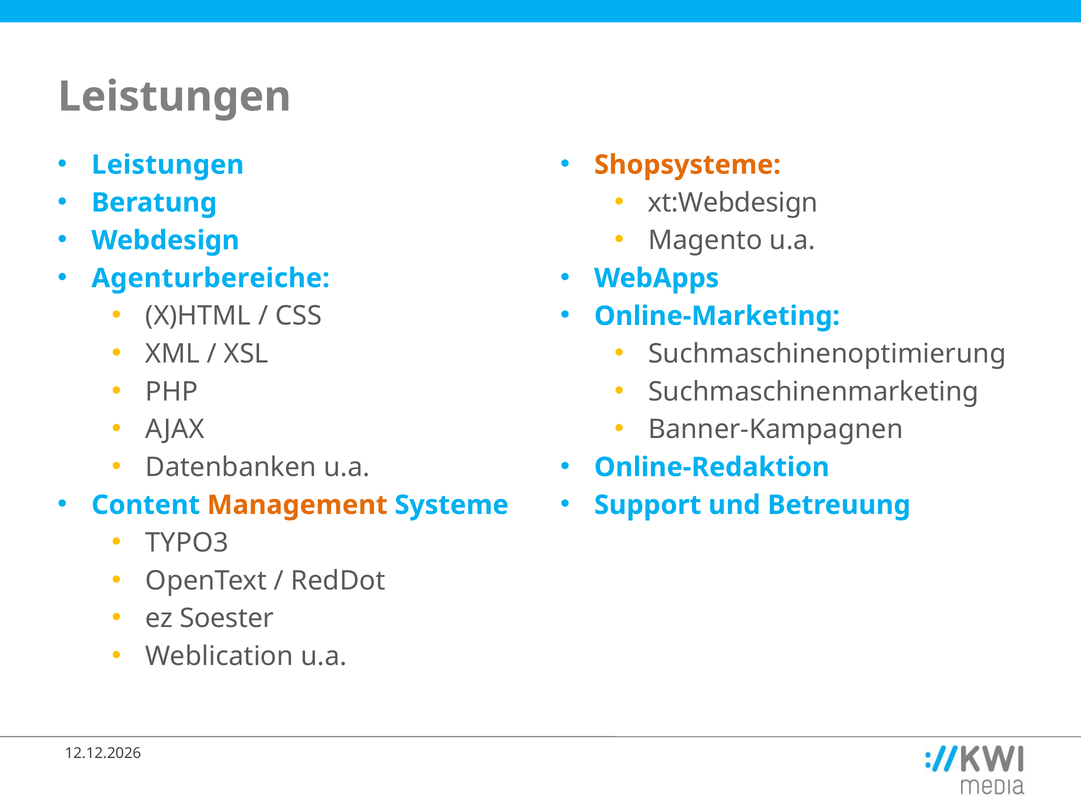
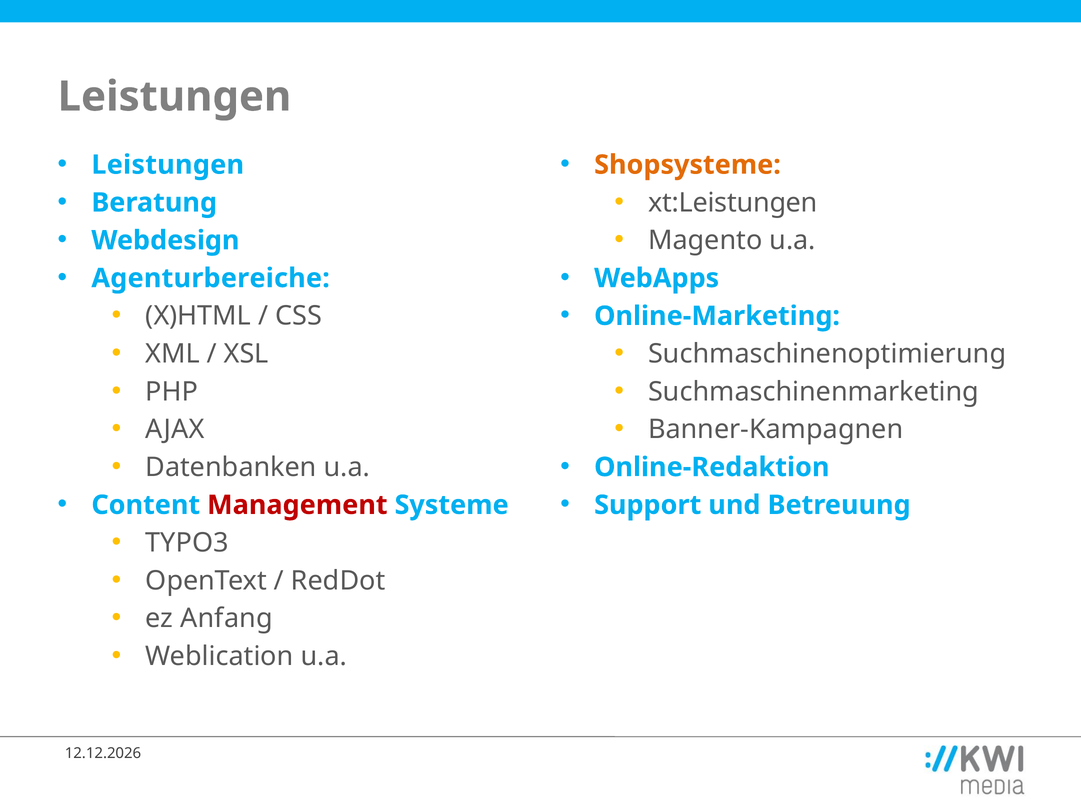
xt:Webdesign: xt:Webdesign -> xt:Leistungen (733, 203)
Management colour: orange -> red (297, 505)
Soester: Soester -> Anfang (227, 619)
